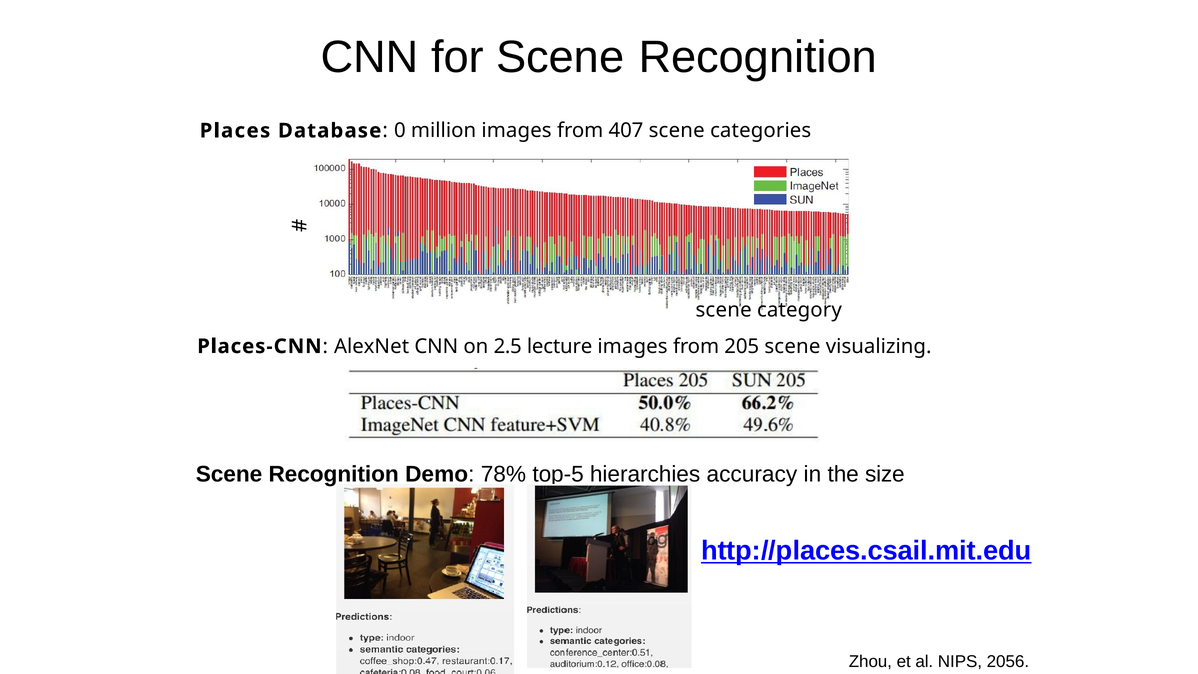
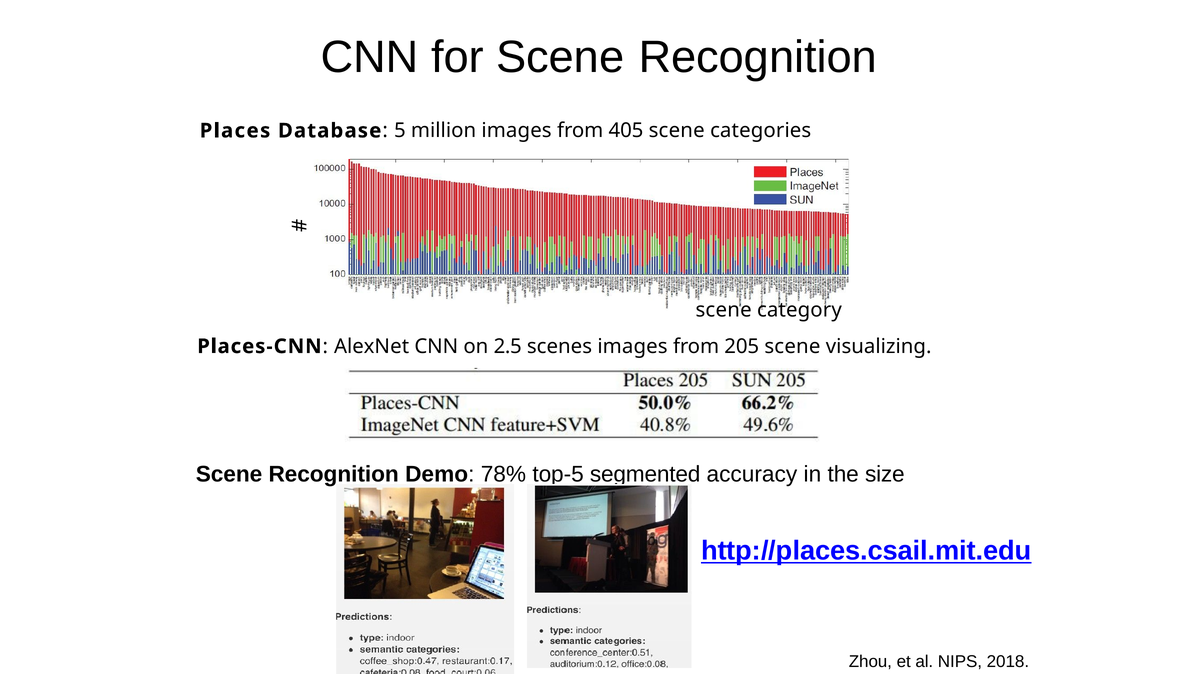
0: 0 -> 5 (400, 131)
407: 407 -> 405 (626, 131)
lecture: lecture -> scenes (559, 346)
hierarchies: hierarchies -> segmented (645, 474)
2056: 2056 -> 2018 (1008, 662)
